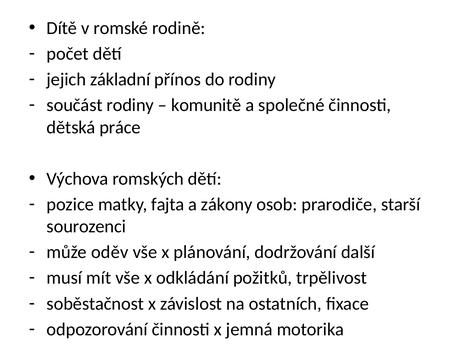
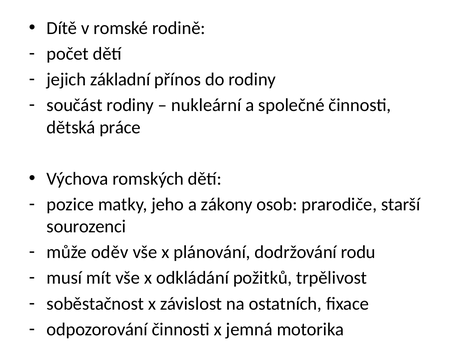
komunitě: komunitě -> nukleární (206, 105)
fajta: fajta -> jeho (168, 204)
další: další -> rodu (358, 252)
